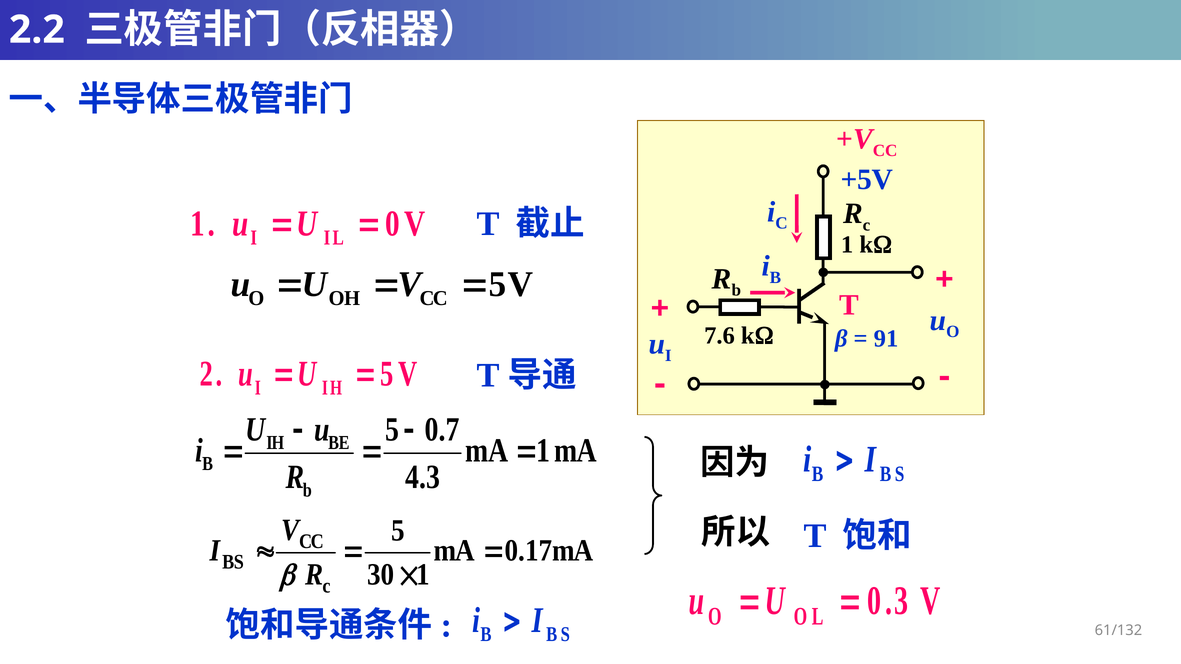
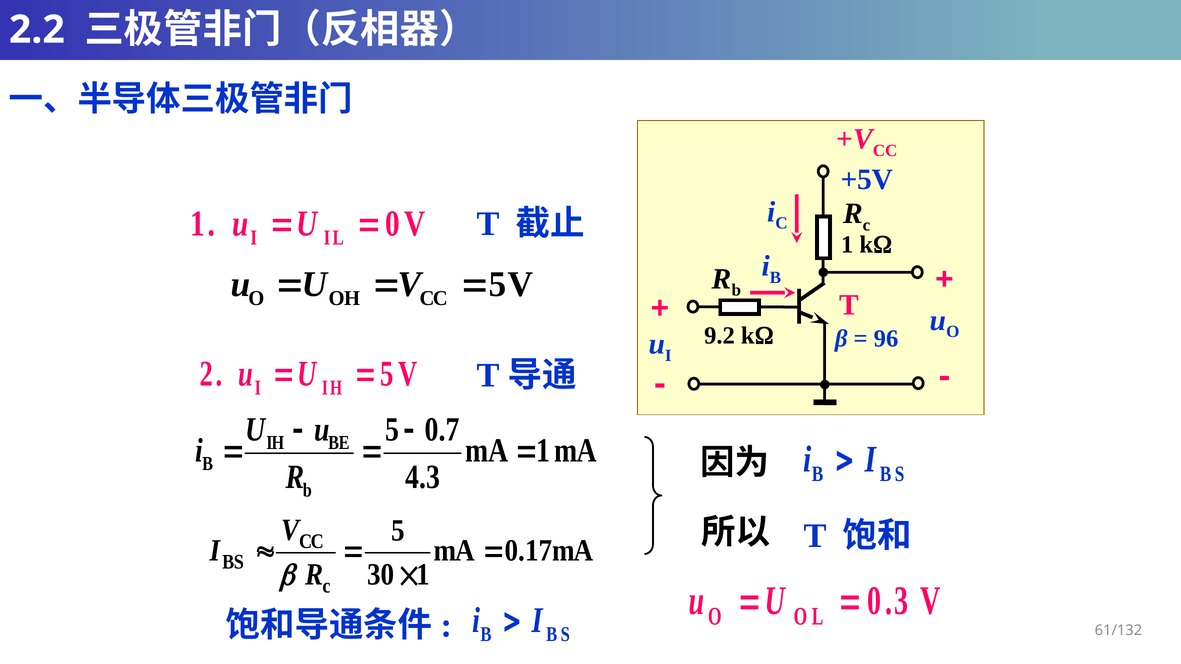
7.6: 7.6 -> 9.2 (720, 336)
91: 91 -> 96 (886, 339)
